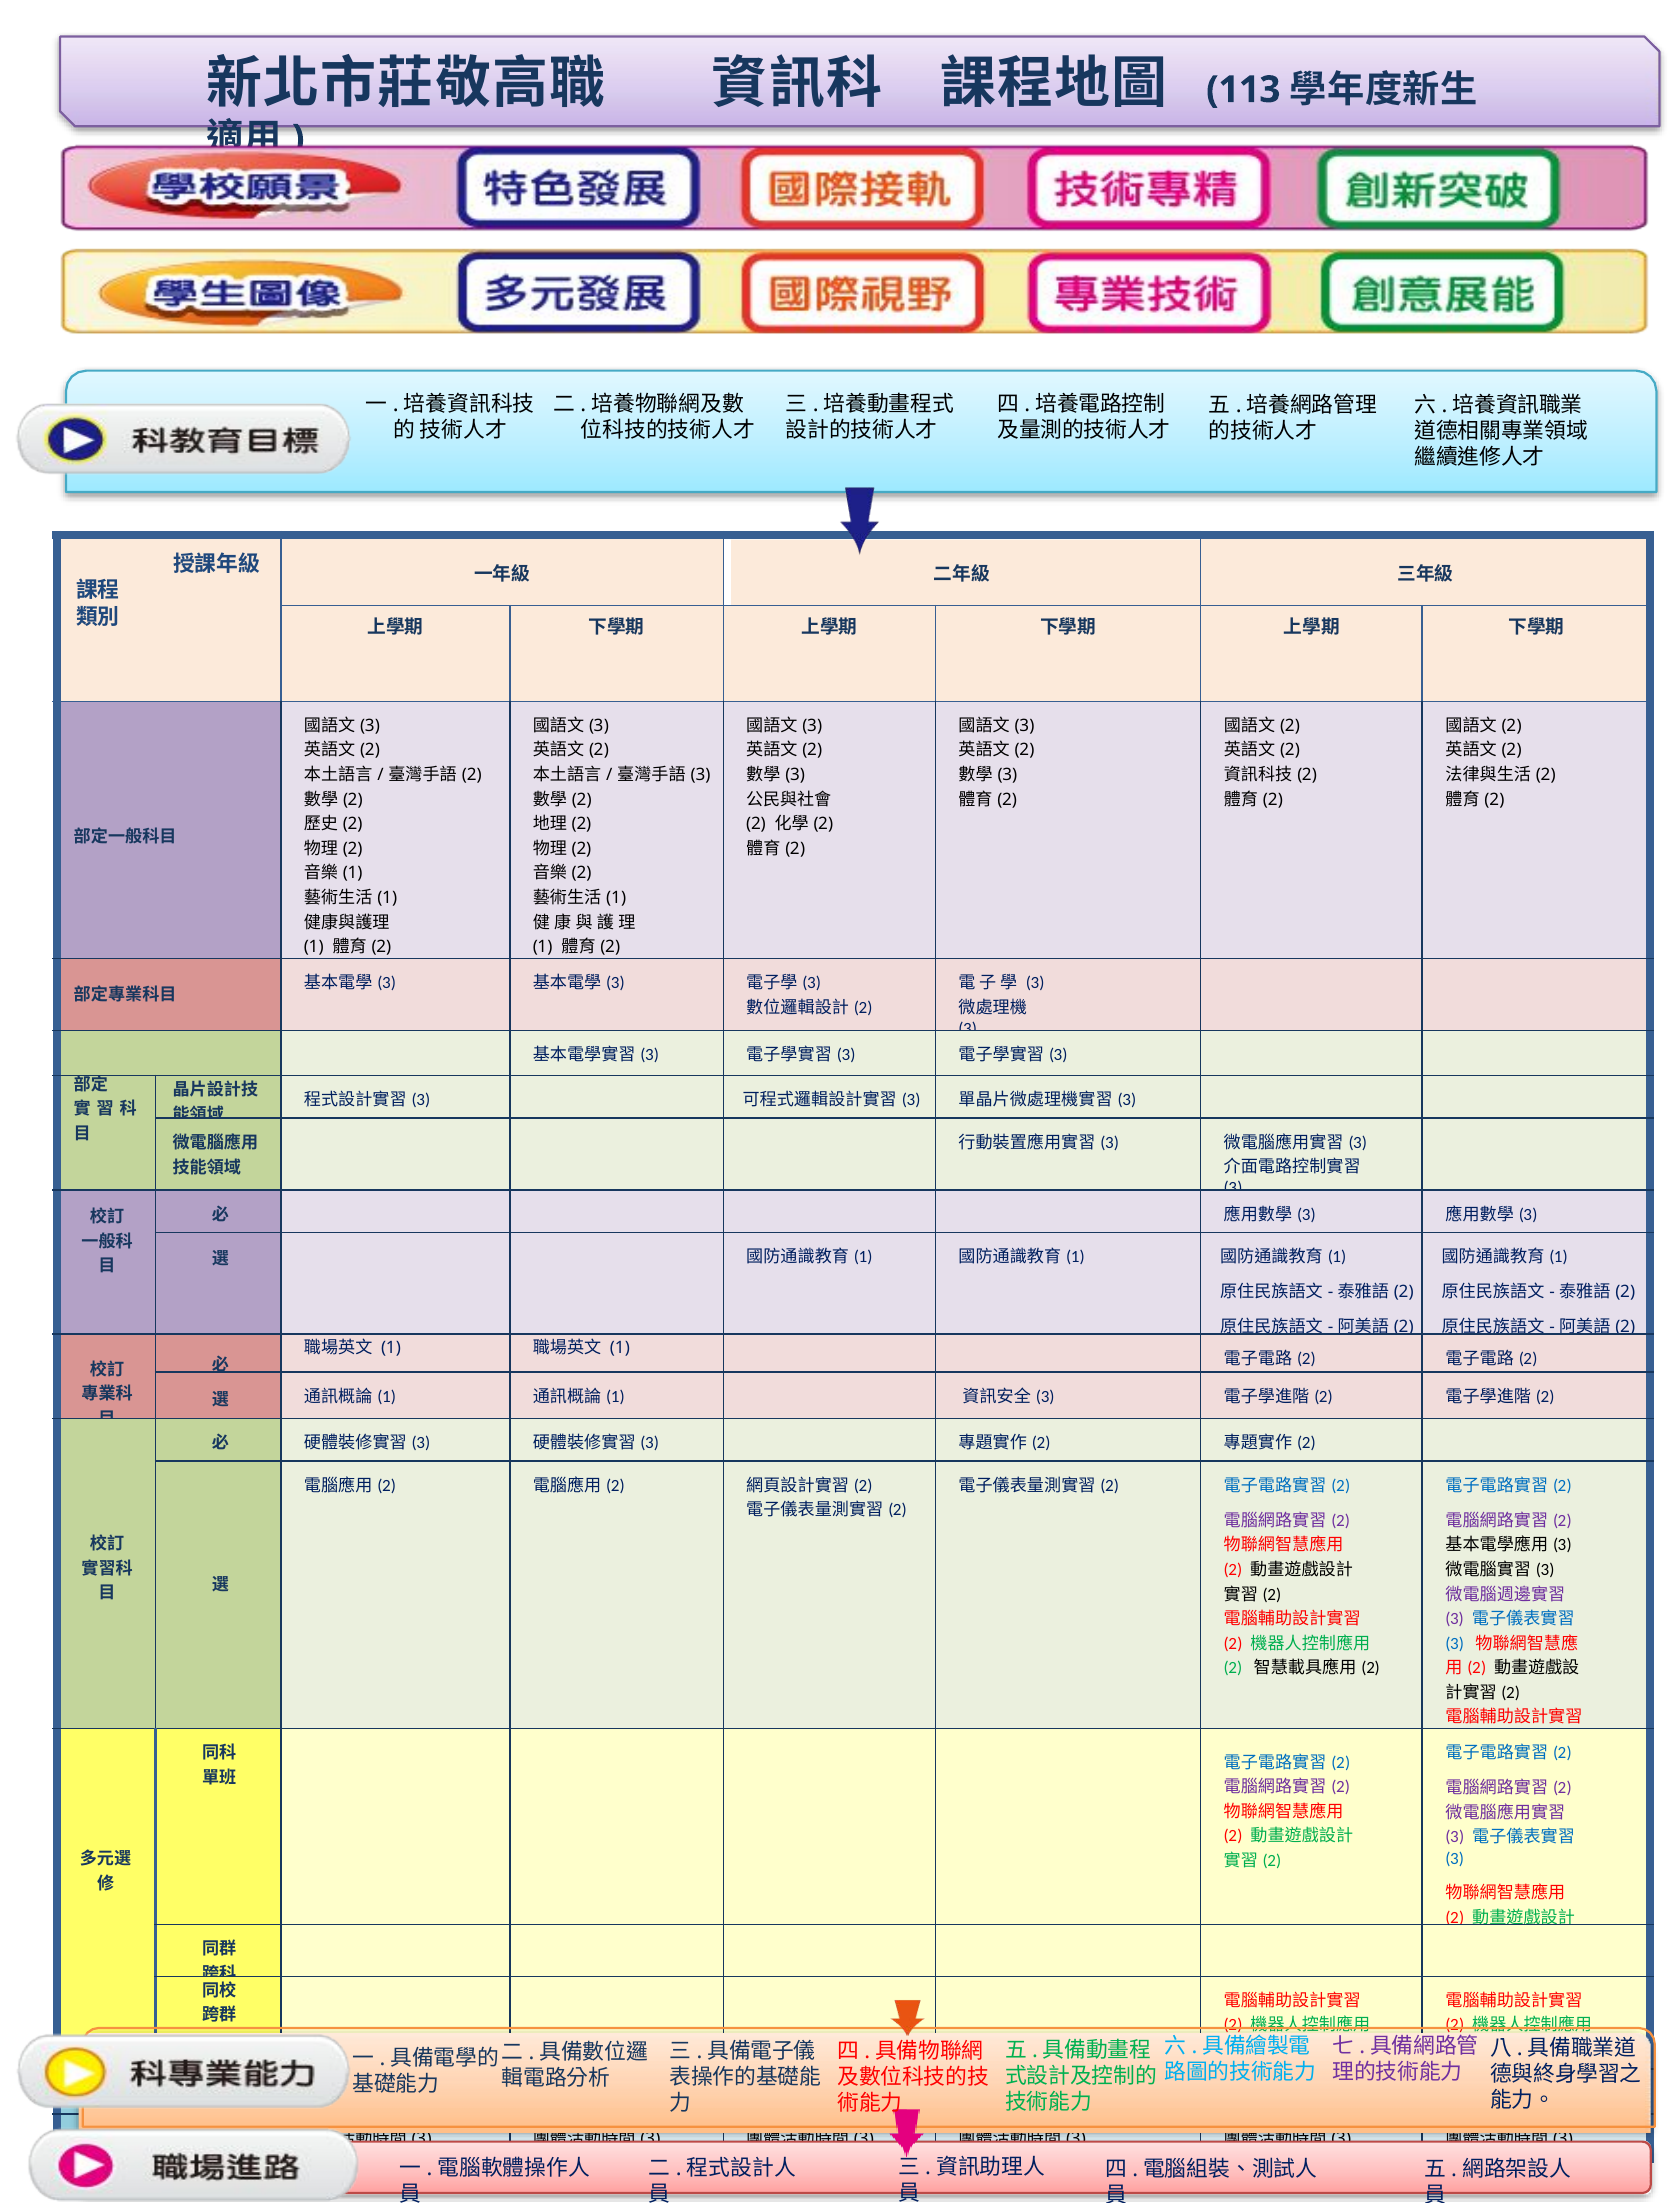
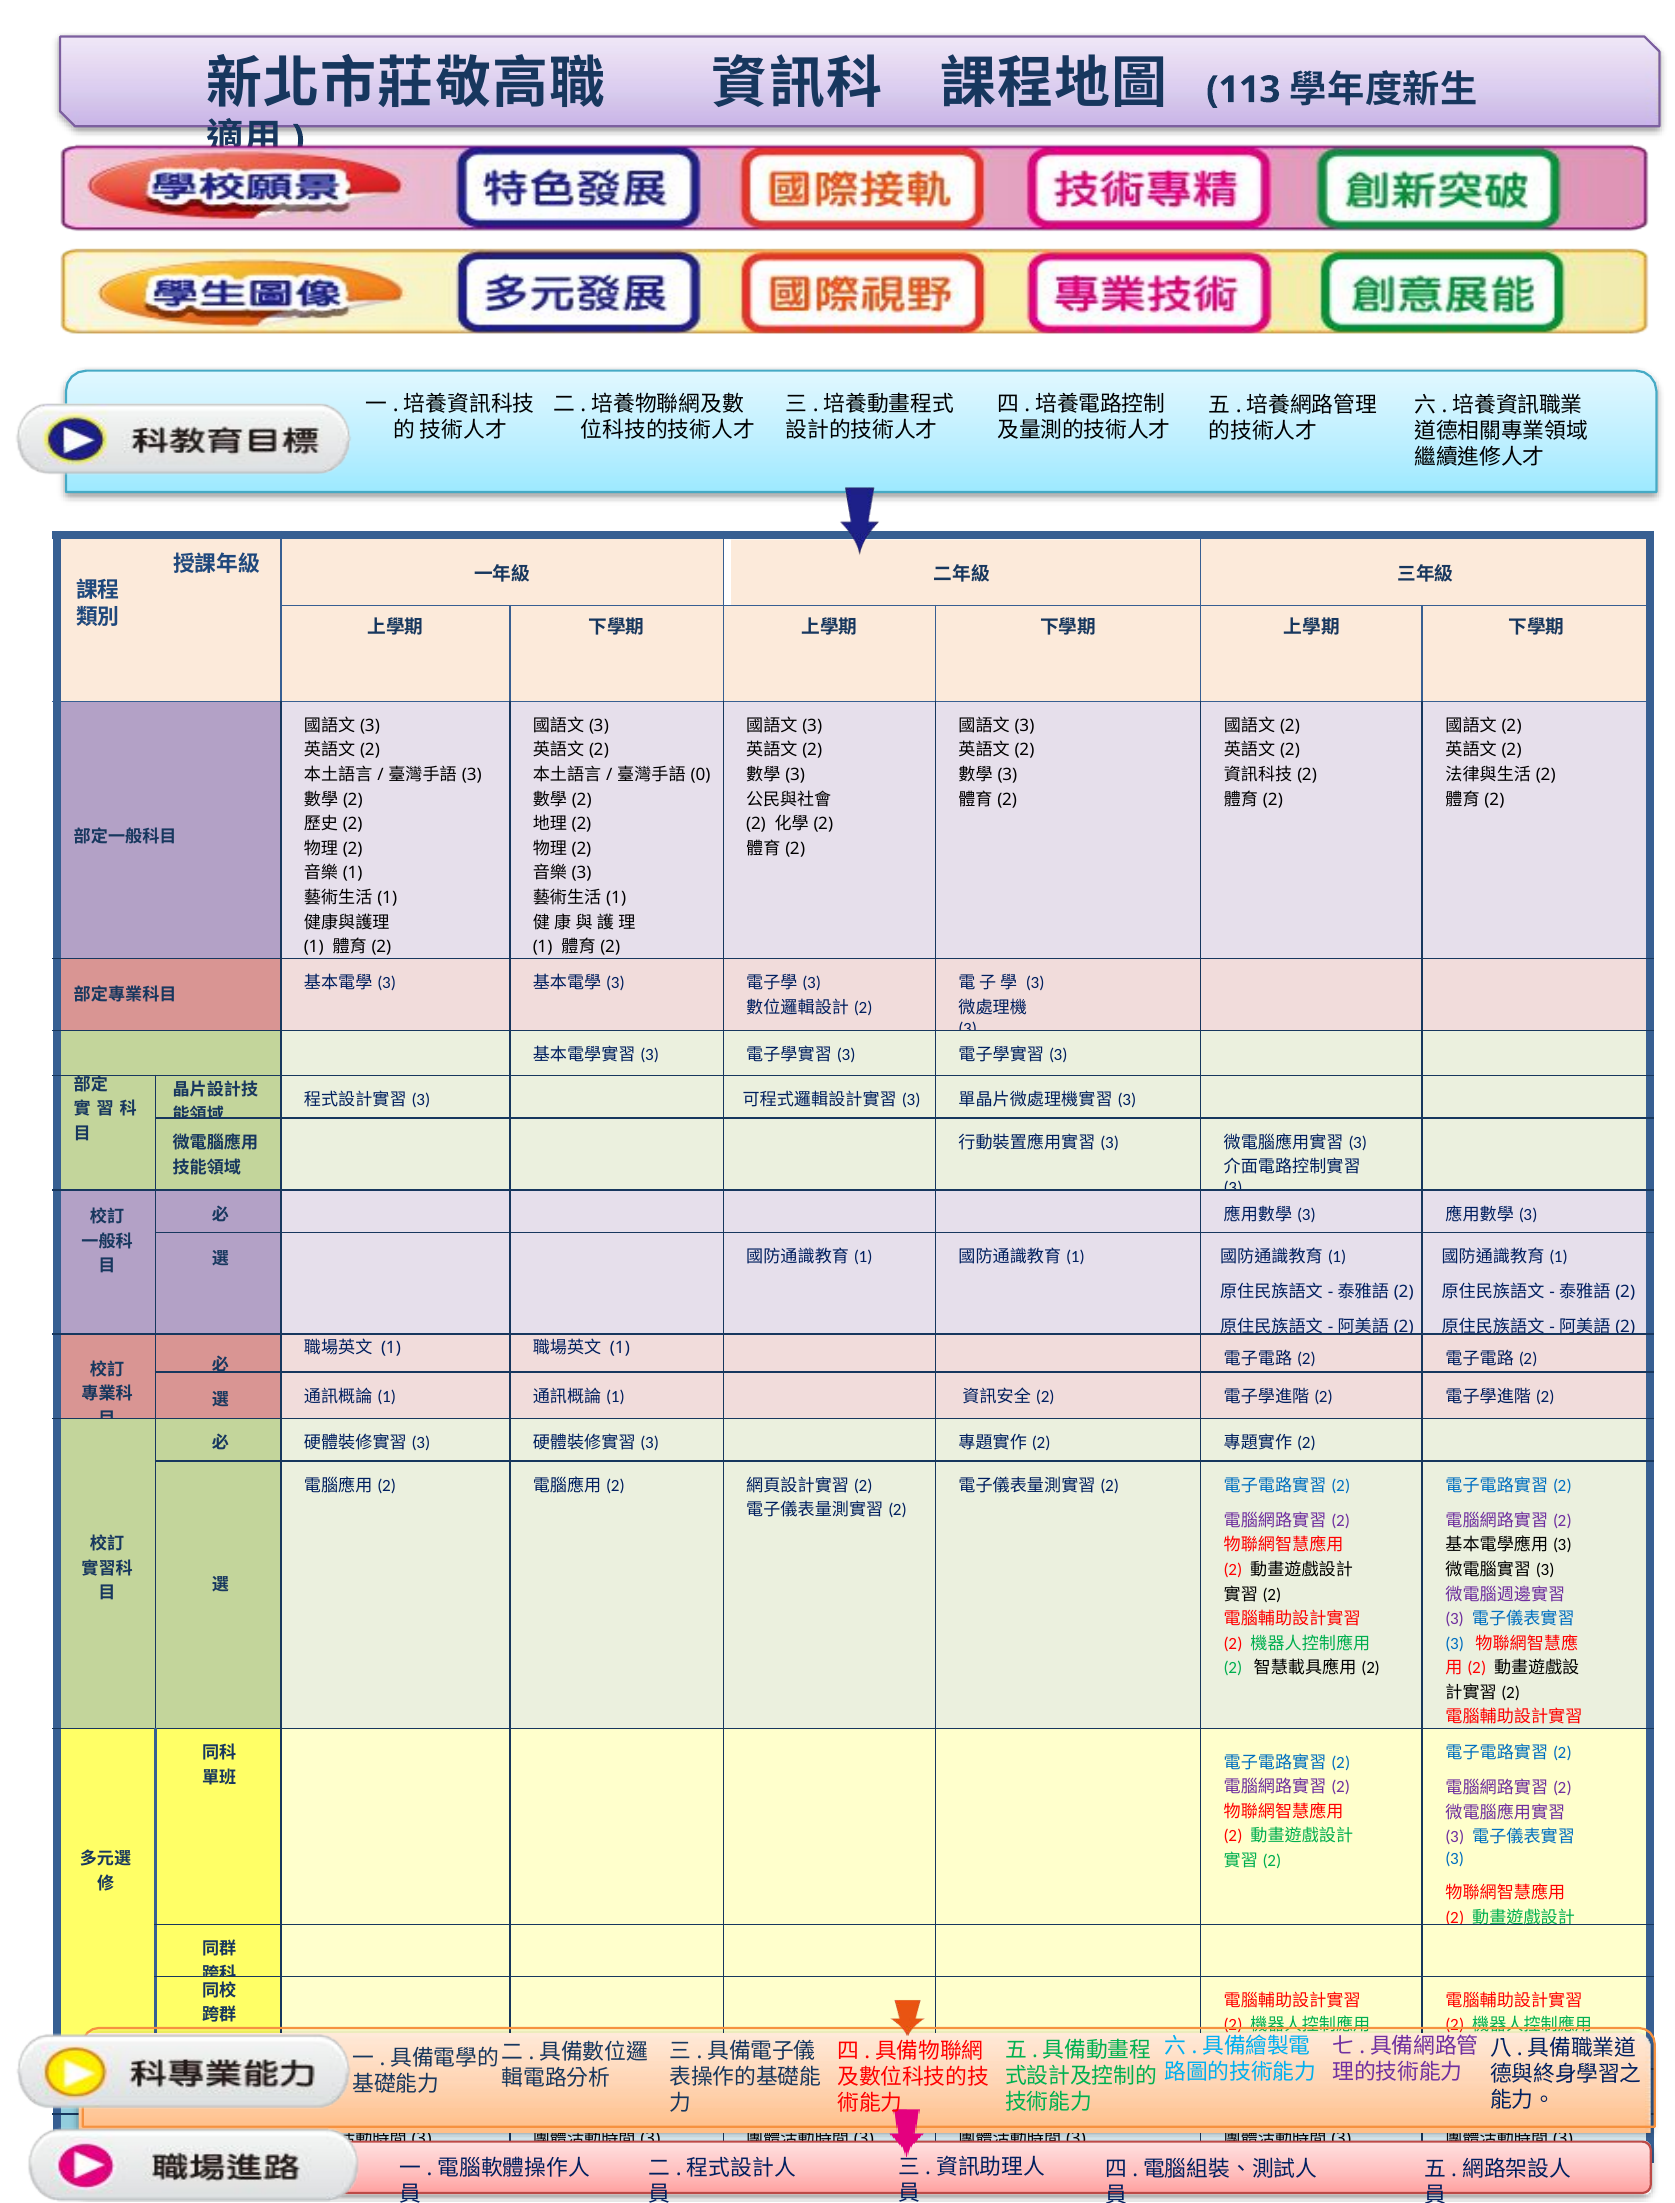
2: 2 -> 3 (472, 775)
3: 3 -> 0 (701, 775)
2: 2 -> 3 (582, 873)
3: 3 -> 2 (1045, 1397)
